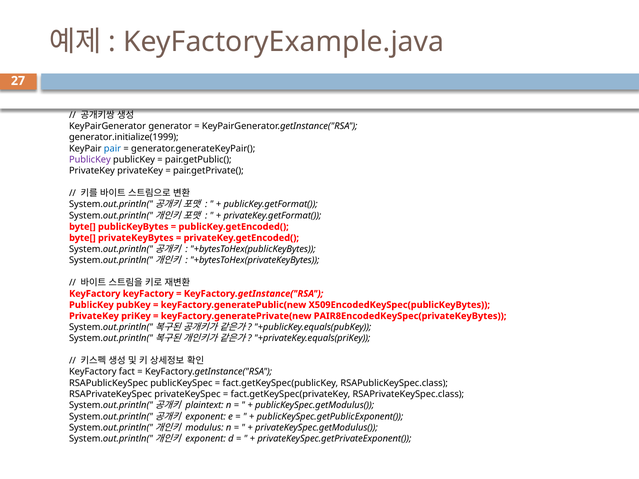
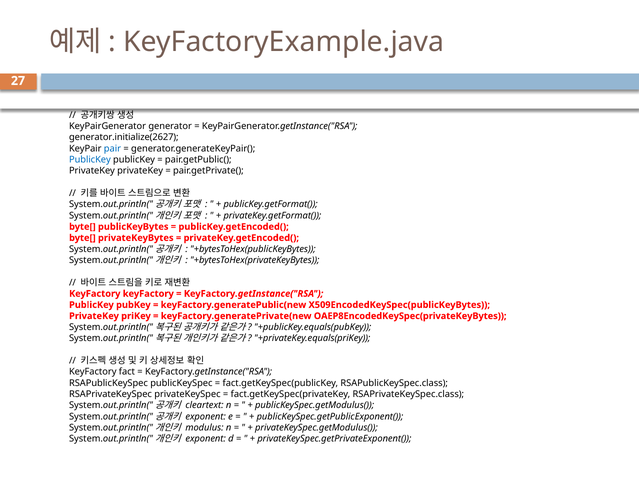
generator.initialize(1999: generator.initialize(1999 -> generator.initialize(2627 (124, 137)
PublicKey colour: purple -> blue (90, 160)
PAIR8EncodedKeySpec(privateKeyBytes: PAIR8EncodedKeySpec(privateKeyBytes -> OAEP8EncodedKeySpec(privateKeyBytes (410, 316)
plaintext: plaintext -> cleartext (204, 406)
